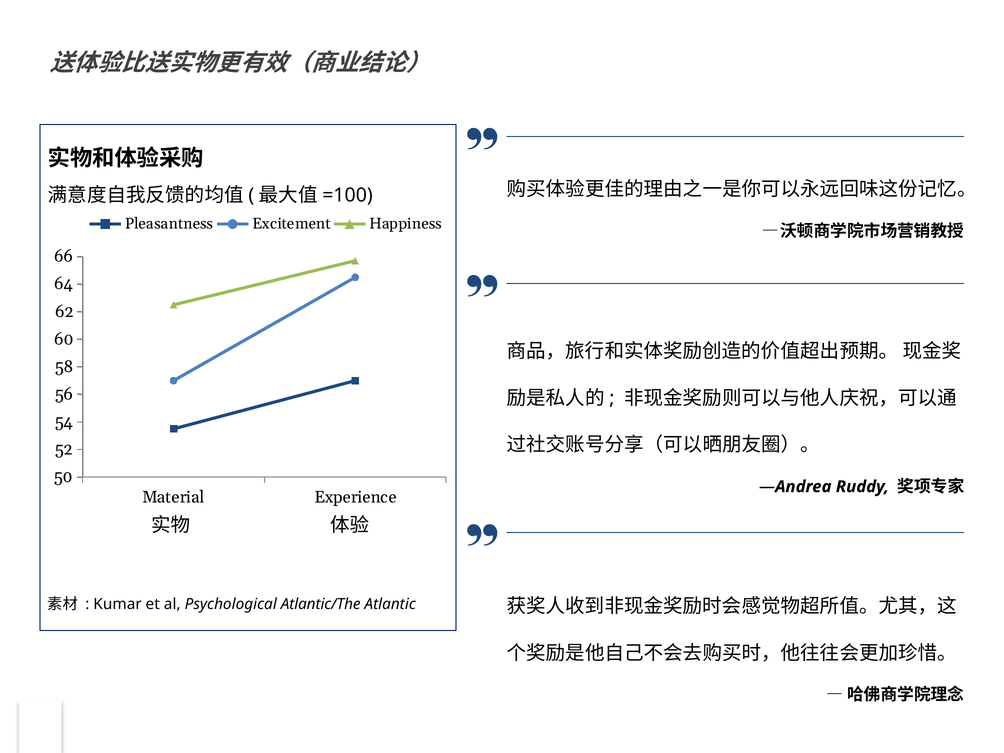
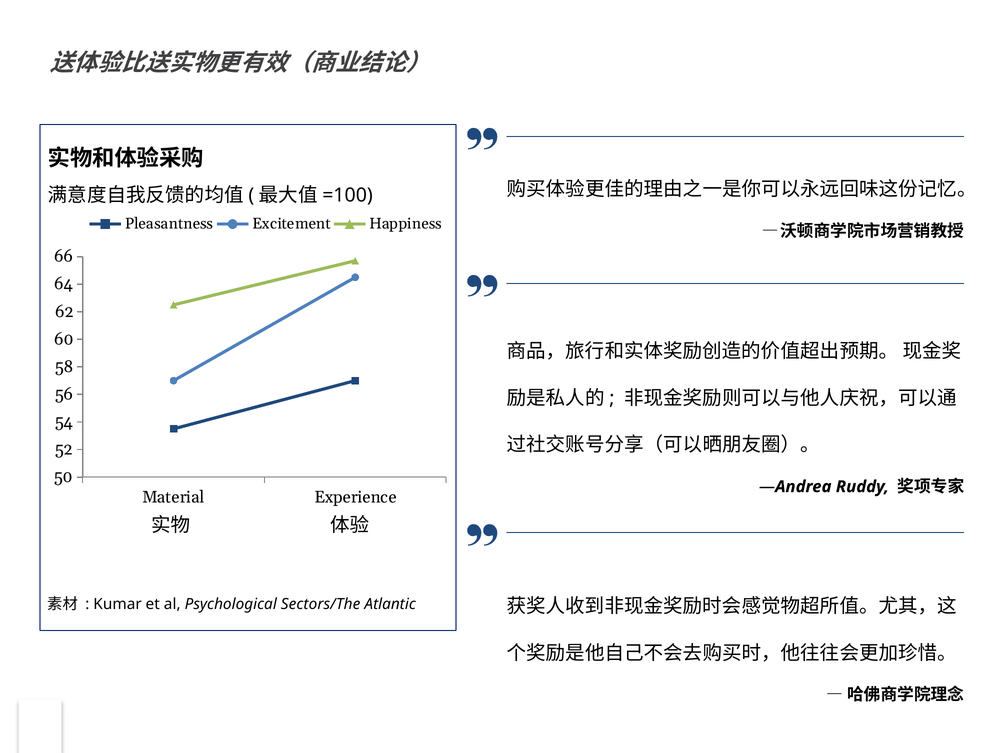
Atlantic/The: Atlantic/The -> Sectors/The (321, 604)
